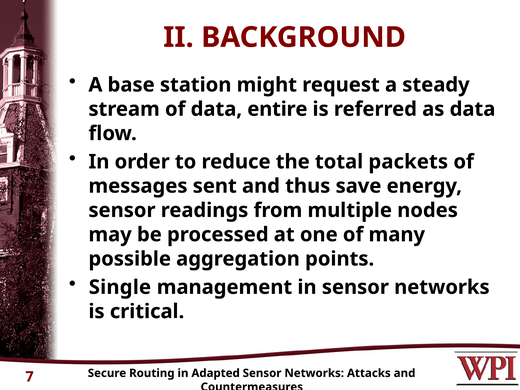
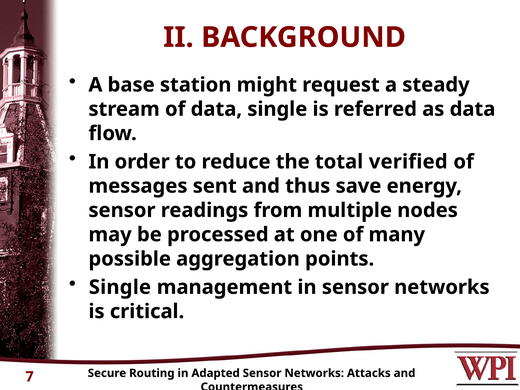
data entire: entire -> single (277, 109)
packets: packets -> verified (408, 162)
